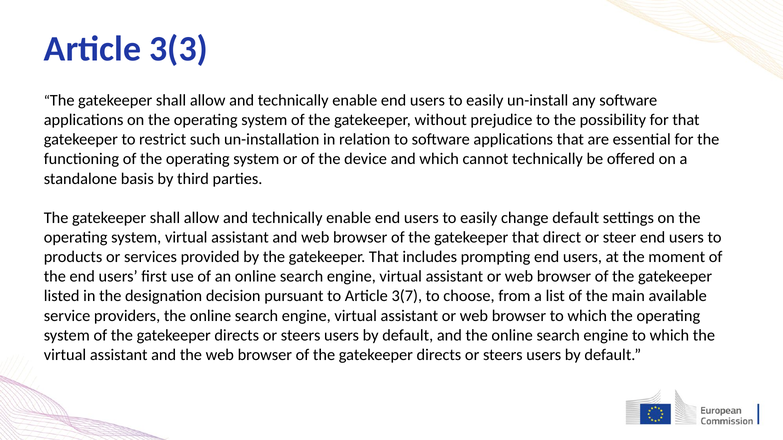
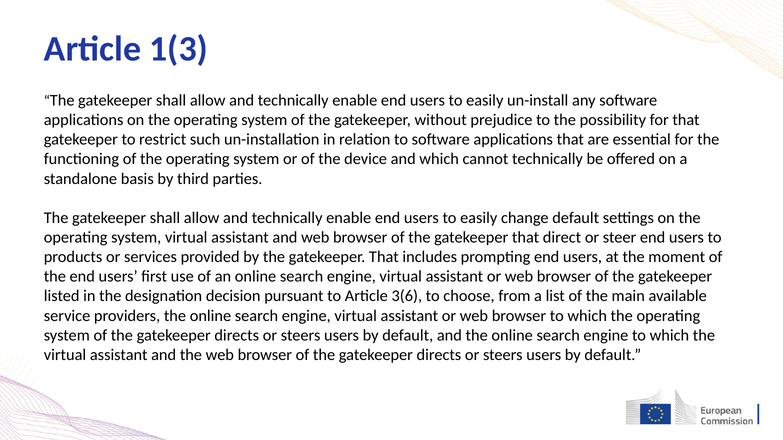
3(3: 3(3 -> 1(3 (179, 49)
3(7: 3(7 -> 3(6 (407, 296)
